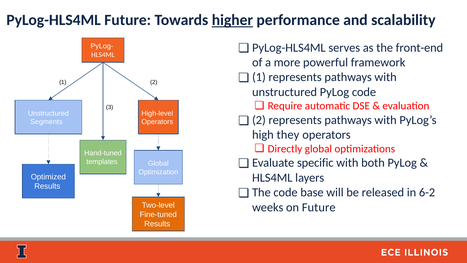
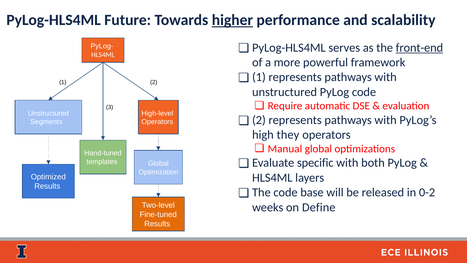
front-end underline: none -> present (419, 48)
Directly: Directly -> Manual (285, 149)
6-2: 6-2 -> 0-2 (427, 192)
on Future: Future -> Define (319, 207)
